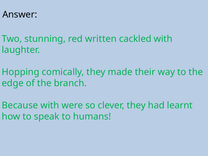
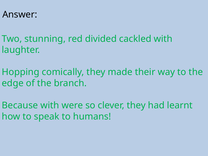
written: written -> divided (101, 39)
